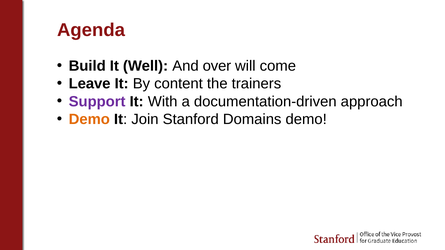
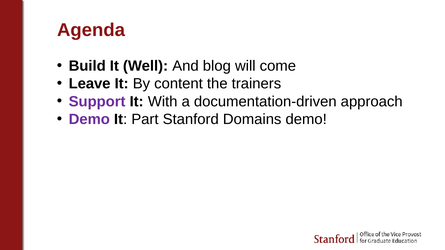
over: over -> blog (217, 66)
Demo colour: orange -> purple (89, 119)
Join: Join -> Part (145, 119)
